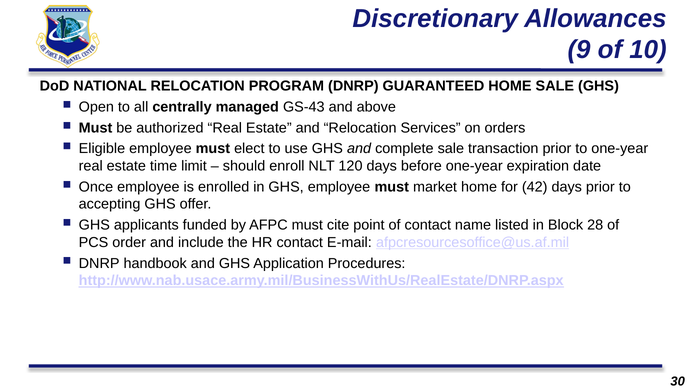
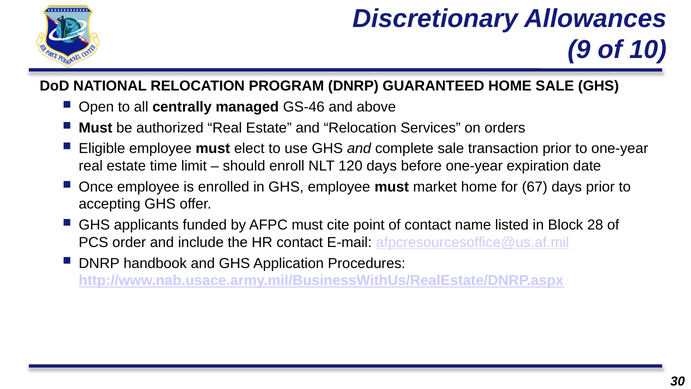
GS-43: GS-43 -> GS-46 (304, 107)
42: 42 -> 67 (535, 187)
